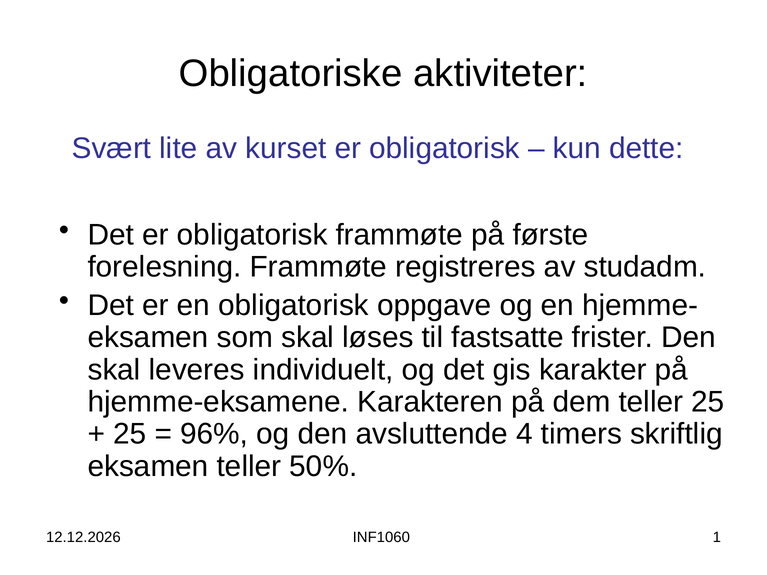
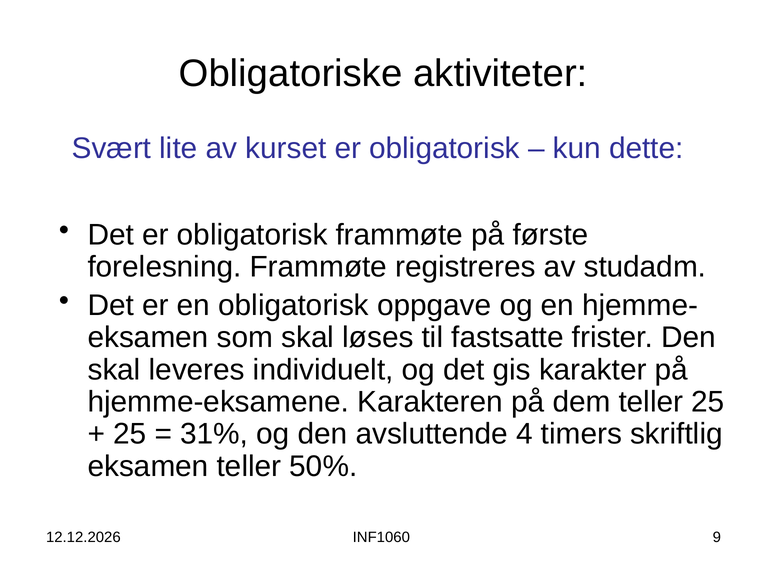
96%: 96% -> 31% (214, 434)
1: 1 -> 9 (717, 538)
